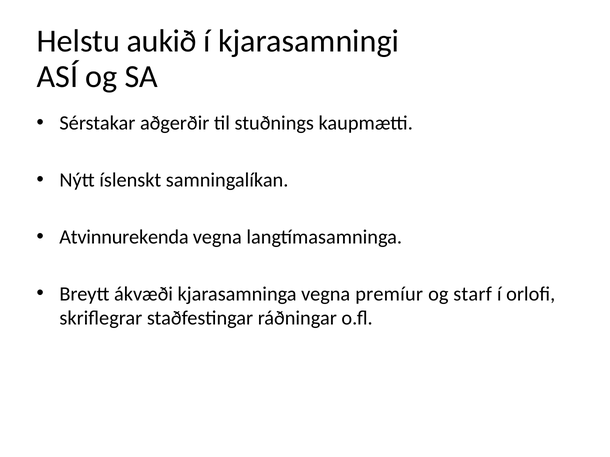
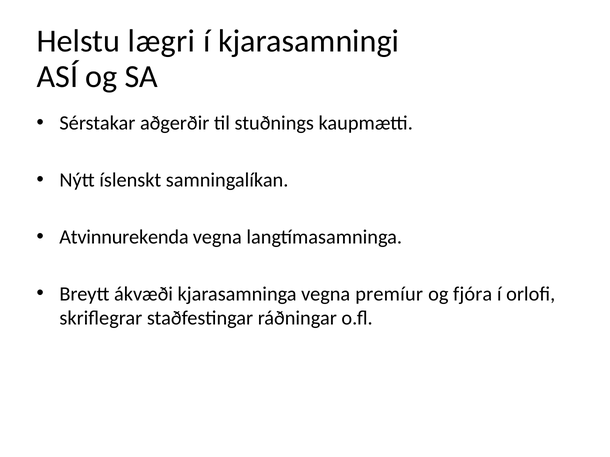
aukið: aukið -> lægri (161, 41)
starf: starf -> fjóra (473, 294)
